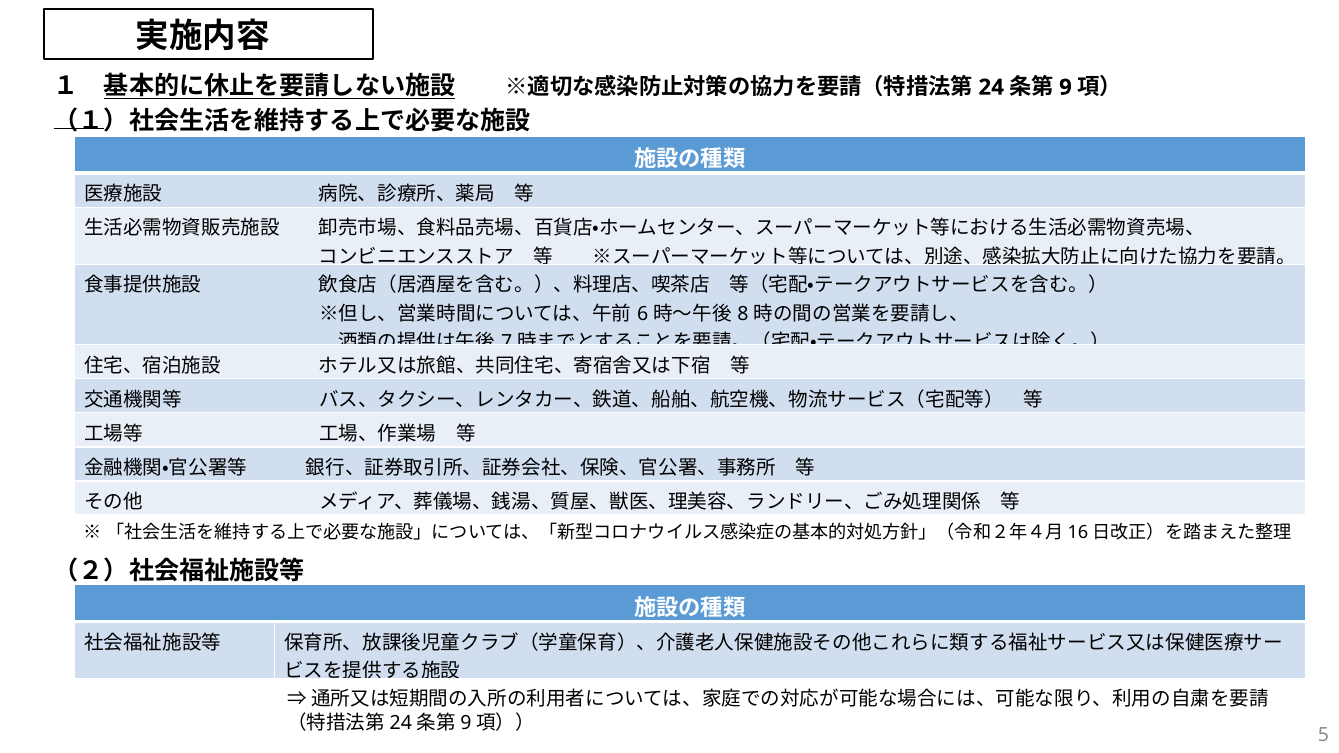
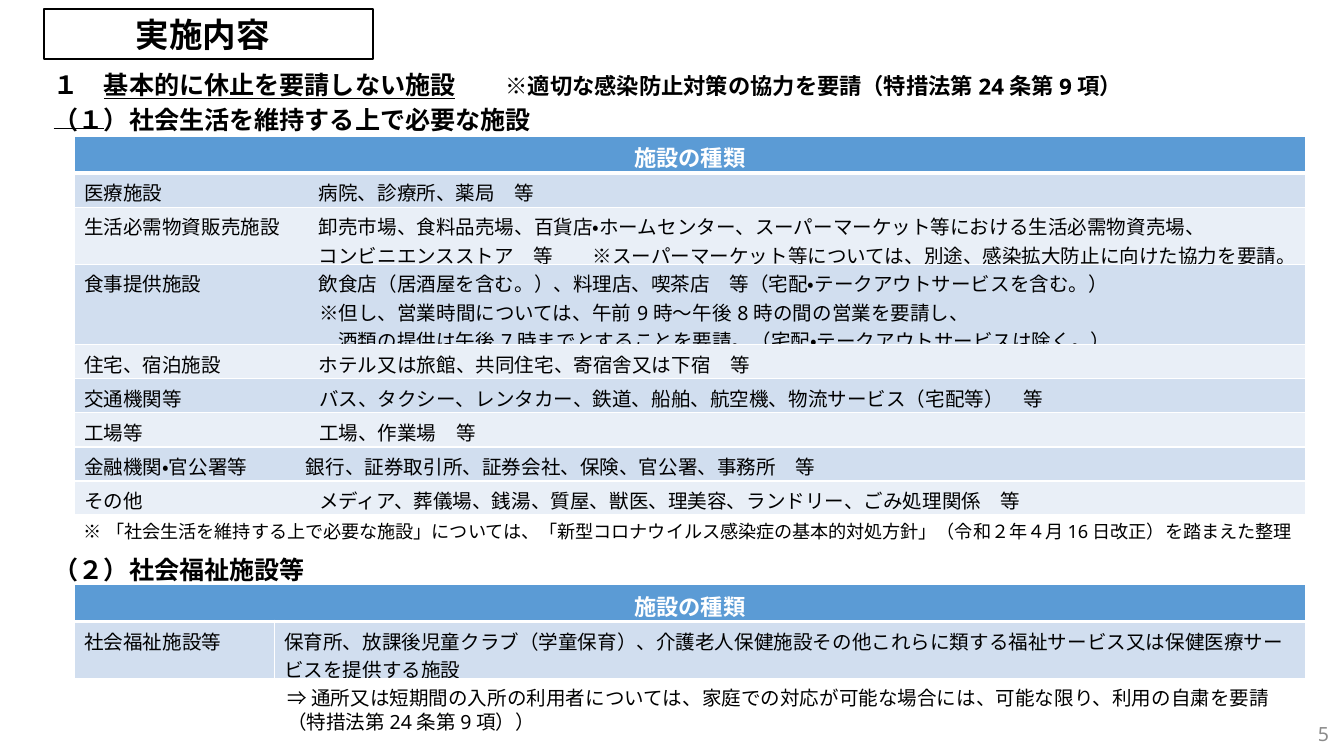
6: 6 -> 9 (643, 314)
